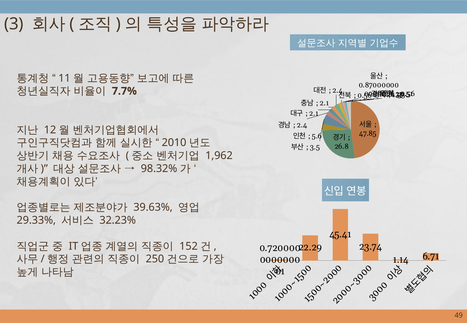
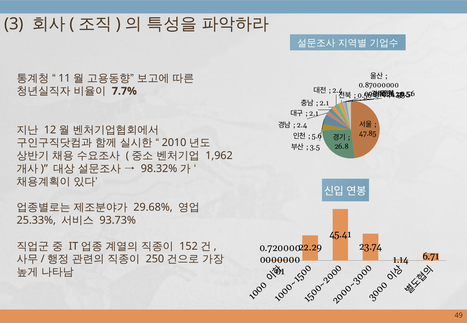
39.63%: 39.63% -> 29.68% (153, 208)
29.33%: 29.33% -> 25.33% (36, 220)
32.23%: 32.23% -> 93.73% (118, 220)
